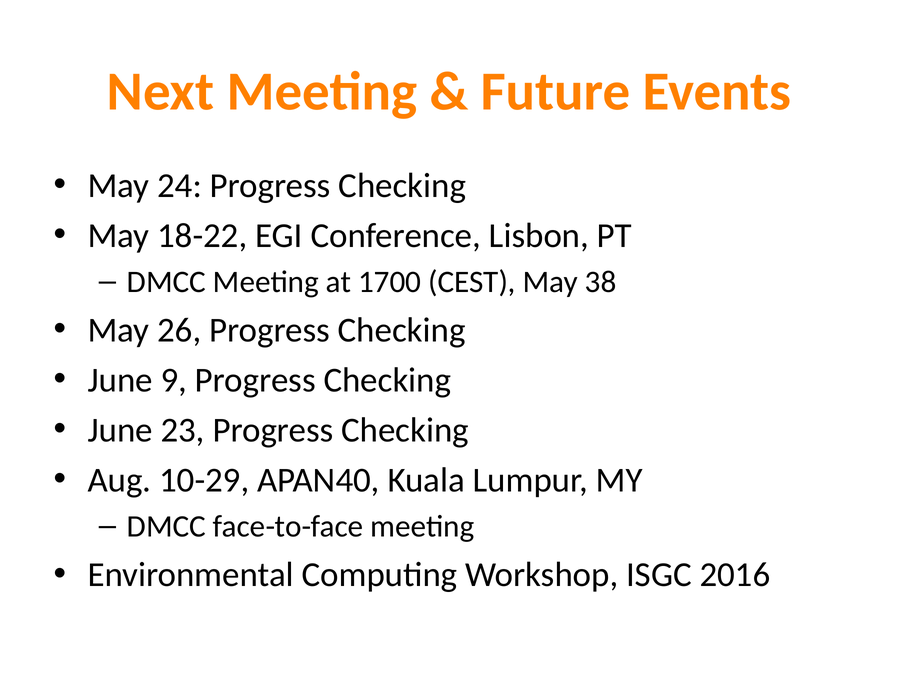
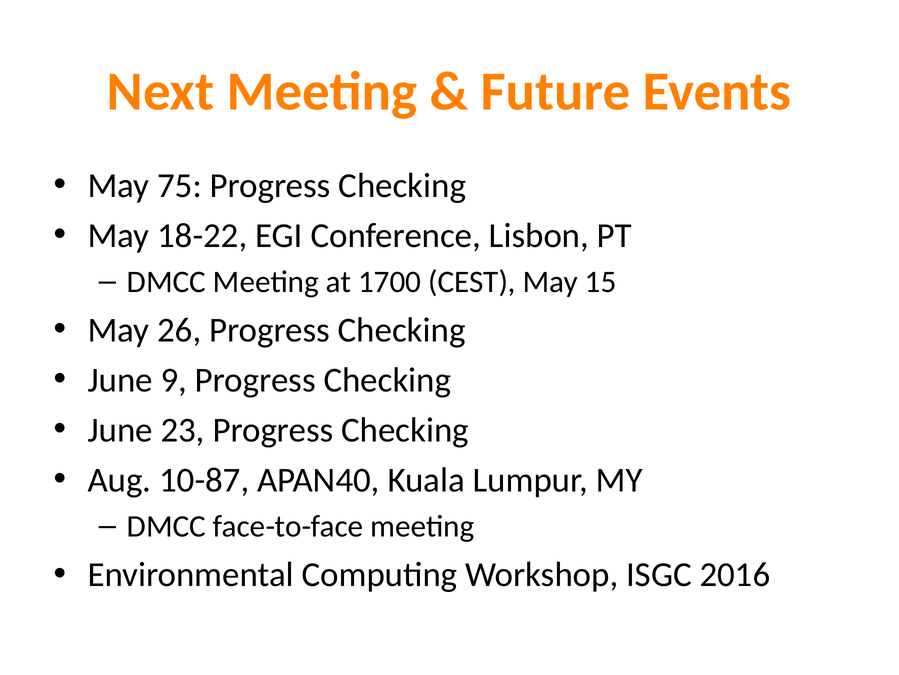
24: 24 -> 75 (180, 185)
38: 38 -> 15 (601, 282)
10-29: 10-29 -> 10-87 (204, 480)
